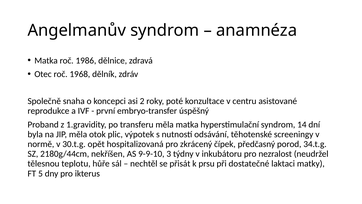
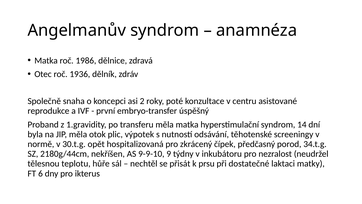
1968: 1968 -> 1936 (80, 74)
3: 3 -> 9 (169, 154)
5: 5 -> 6 (40, 173)
